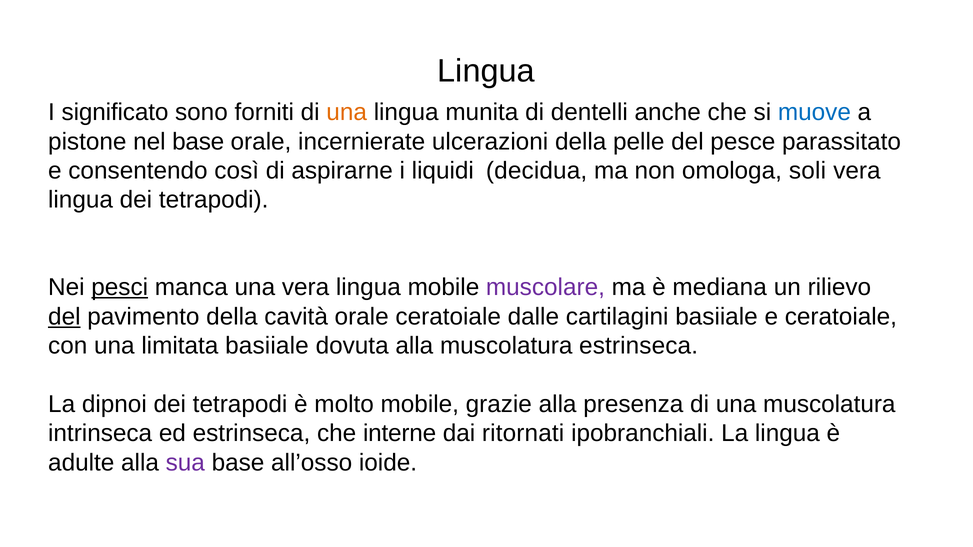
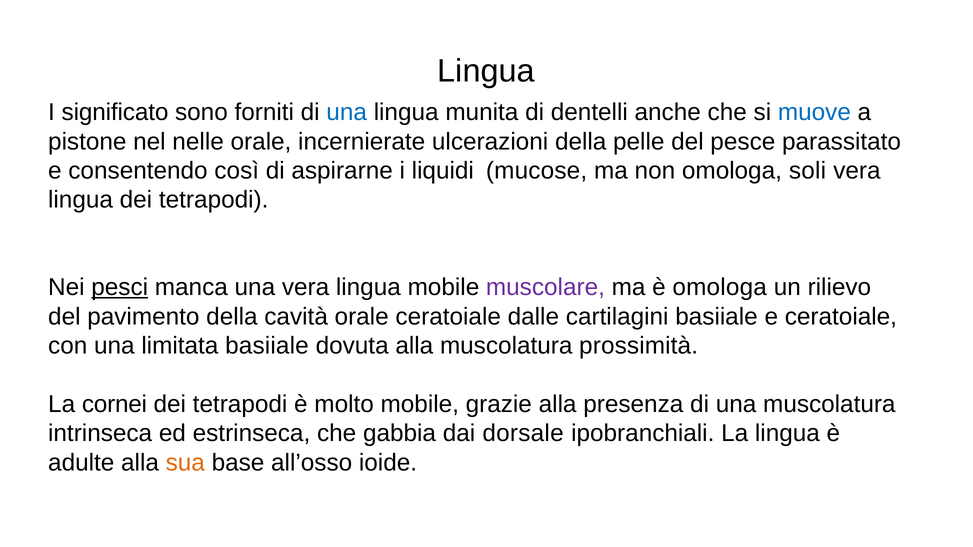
una colour: orange -> blue (347, 112)
nel base: base -> nelle (198, 142)
decidua: decidua -> mucose (537, 171)
è mediana: mediana -> omologa (720, 288)
del underline: present -> none (64, 317)
muscolatura estrinseca: estrinseca -> prossimità (639, 346)
dipnoi: dipnoi -> cornei (114, 404)
interne: interne -> gabbia (400, 434)
ritornati: ritornati -> dorsale (523, 434)
sua colour: purple -> orange (185, 463)
